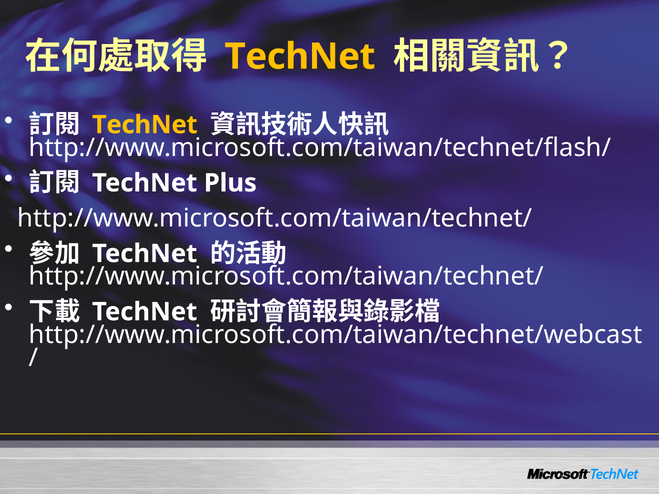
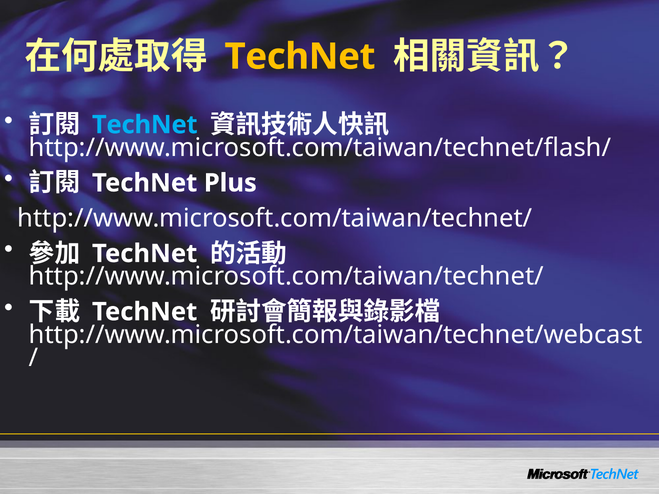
TechNet colour: yellow -> light blue (145, 125)
